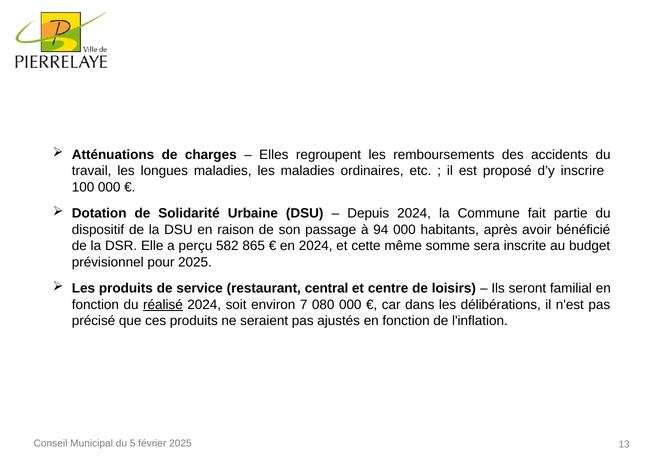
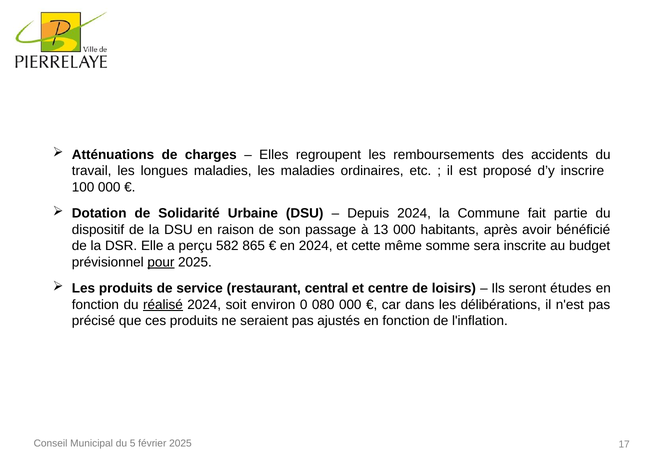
94: 94 -> 13 (381, 230)
pour underline: none -> present (161, 262)
familial: familial -> études (571, 289)
7: 7 -> 0 (304, 305)
13: 13 -> 17 (624, 445)
